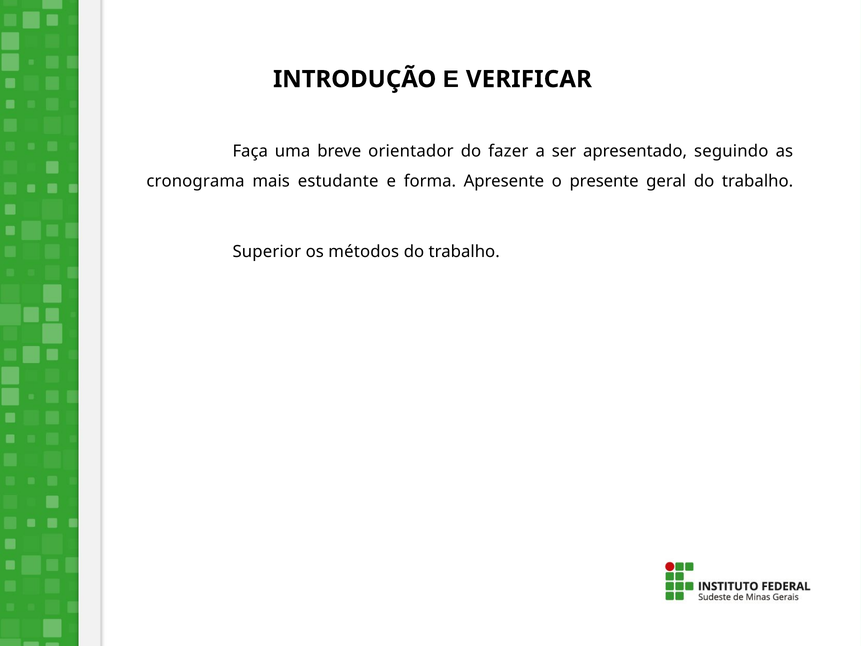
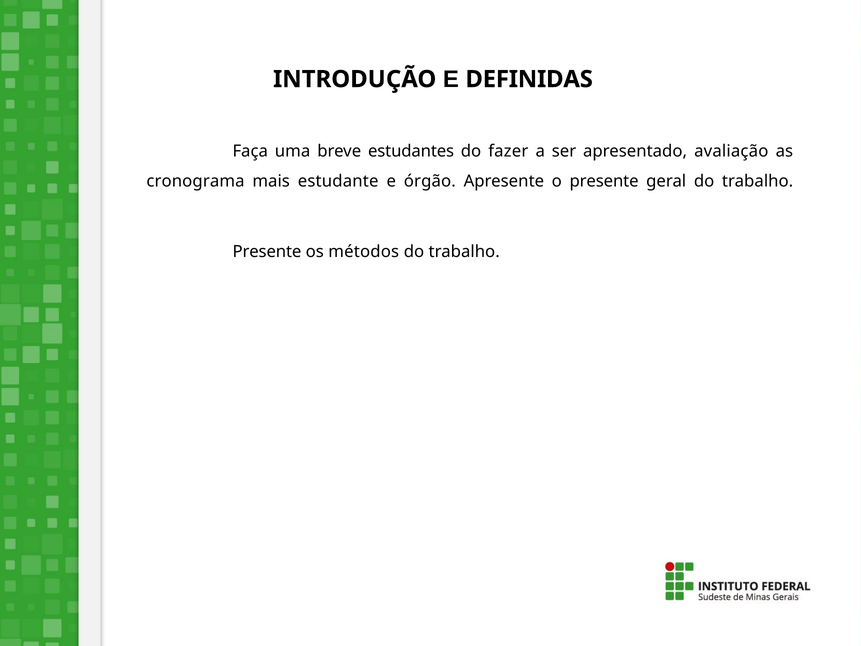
VERIFICAR: VERIFICAR -> DEFINIDAS (529, 79)
orientador: orientador -> estudantes (411, 151)
seguindo: seguindo -> avaliação (731, 151)
forma: forma -> órgão (430, 181)
Superior: Superior -> Presente (267, 252)
